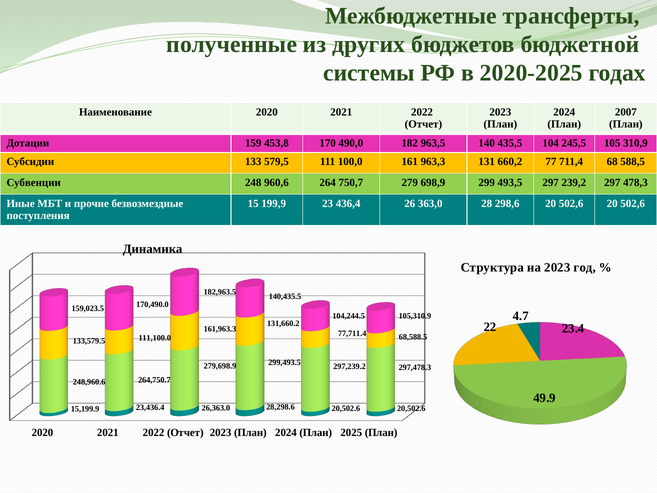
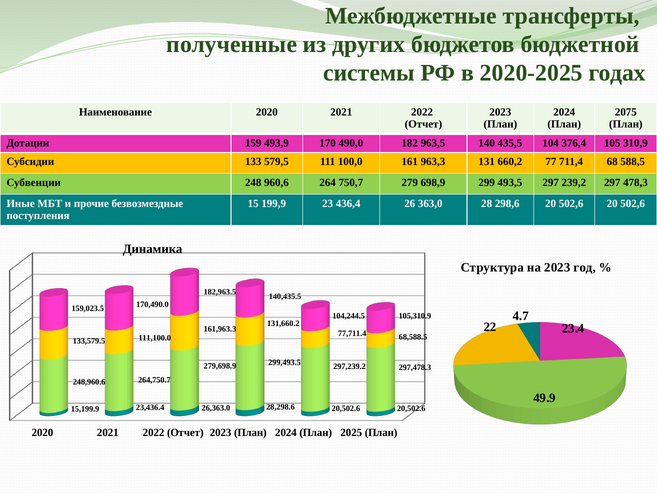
2007: 2007 -> 2075 (626, 112)
453,8: 453,8 -> 493,9 (276, 143)
245,5: 245,5 -> 376,4 (574, 143)
